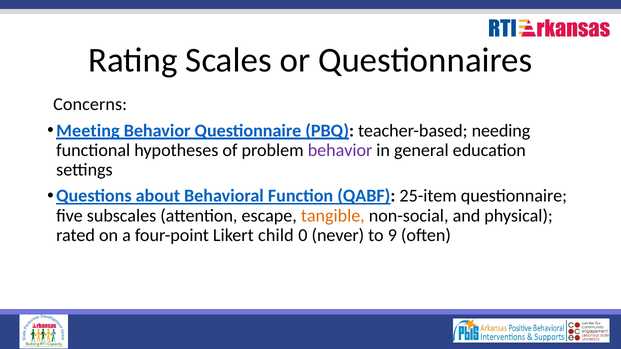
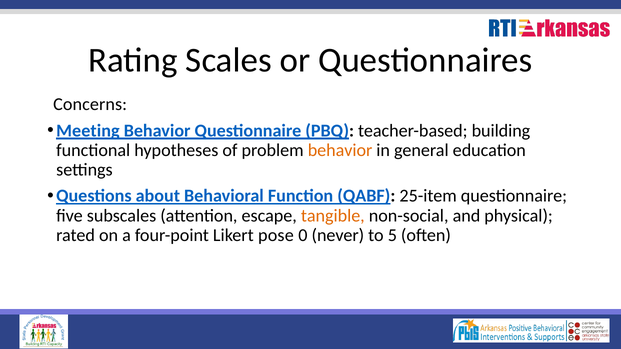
needing: needing -> building (501, 131)
behavior colour: purple -> orange (340, 150)
child: child -> pose (276, 235)
9: 9 -> 5 (392, 235)
